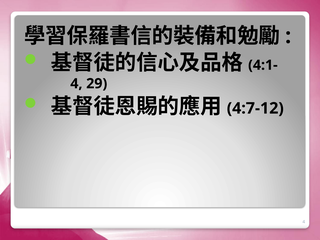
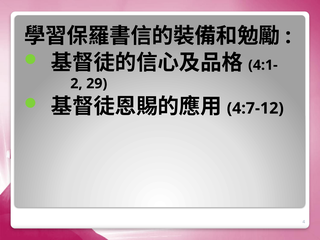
4: 4 -> 2 (76, 84)
